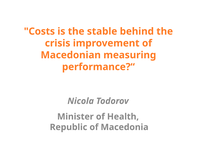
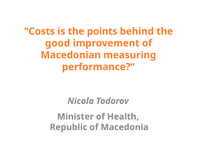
stable: stable -> points (102, 31)
crisis: crisis -> good (58, 43)
